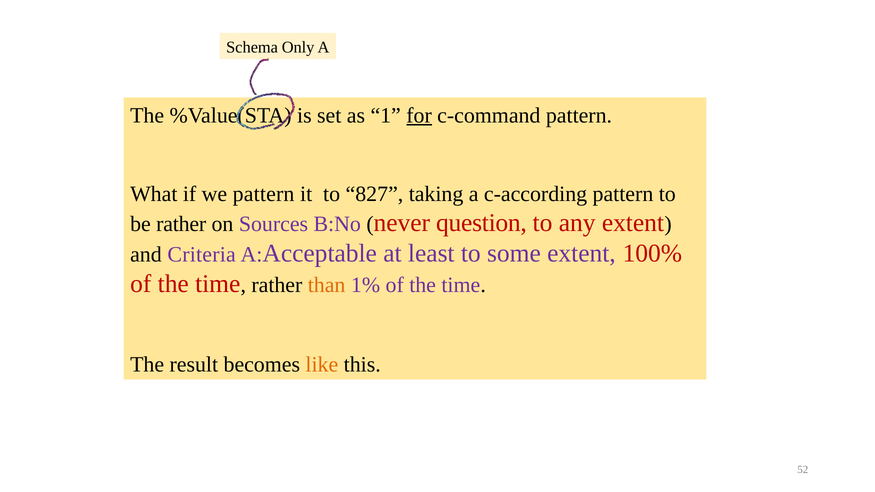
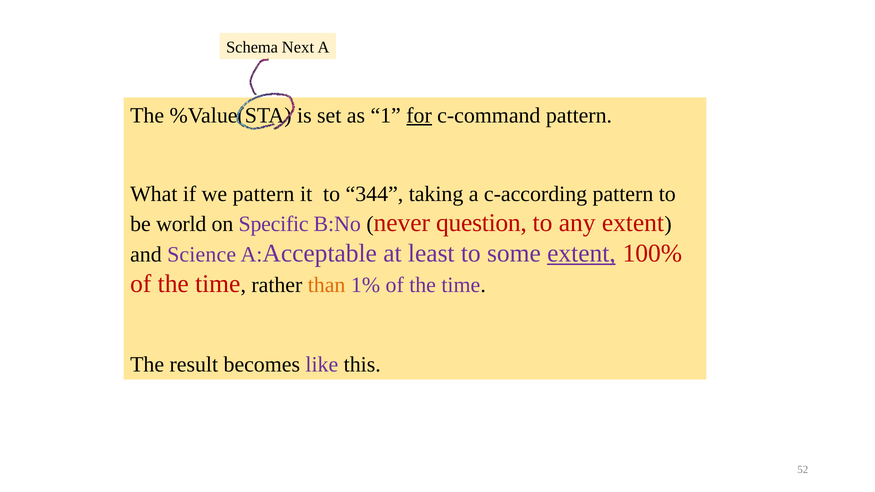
Only: Only -> Next (298, 47)
827: 827 -> 344 (374, 194)
be rather: rather -> world (181, 224)
Sources: Sources -> Specific (274, 224)
Criteria: Criteria -> Science (202, 255)
extent underline: none -> present (581, 253)
like colour: orange -> purple (322, 365)
